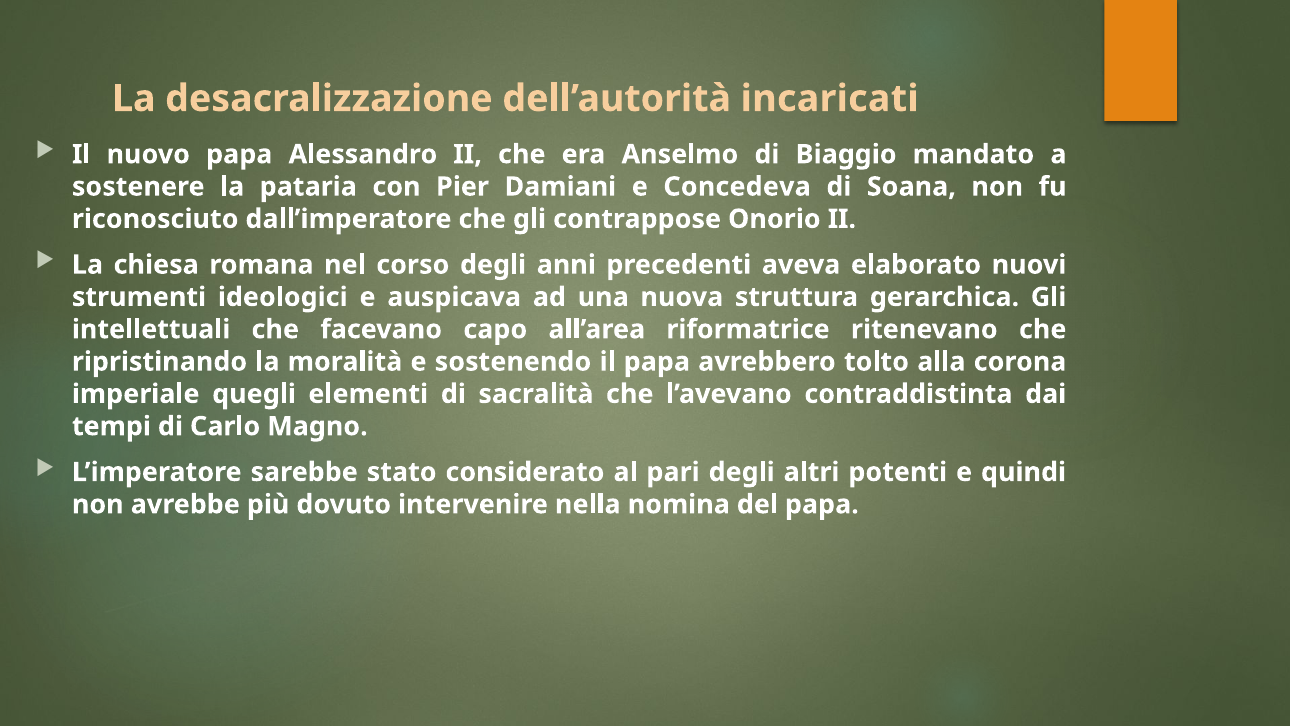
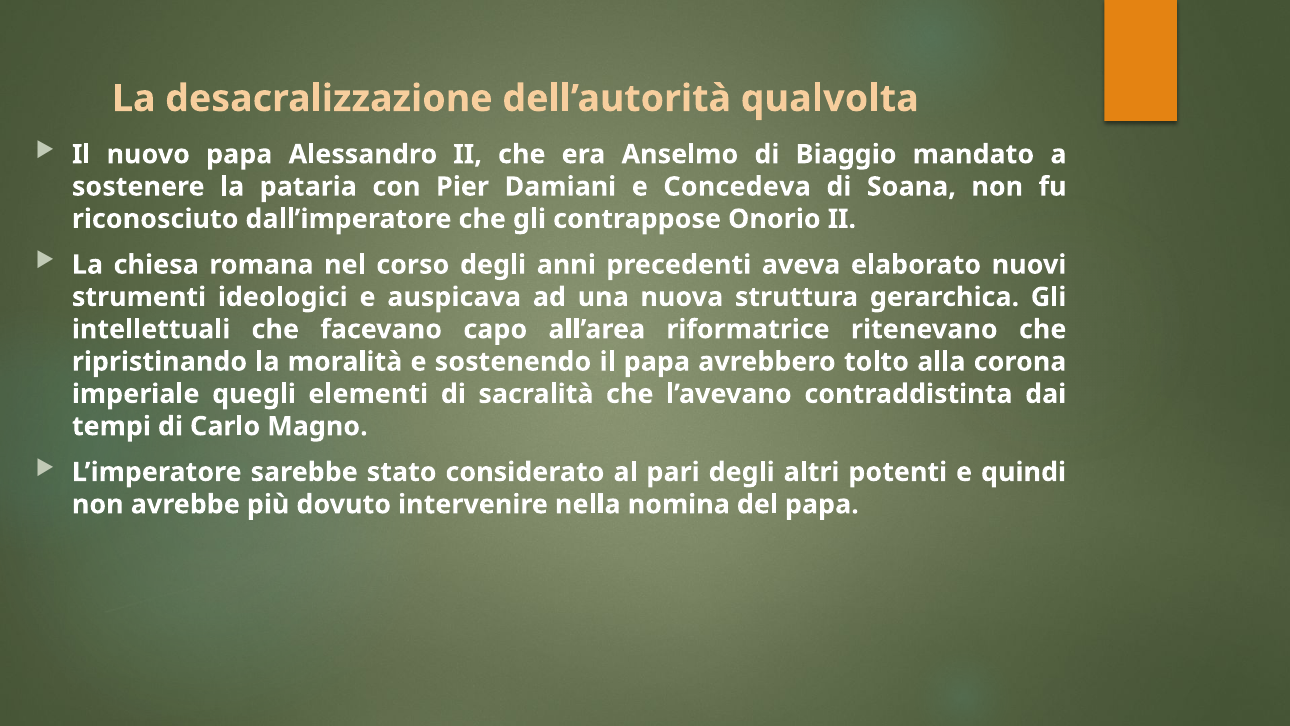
incaricati: incaricati -> qualvolta (830, 99)
